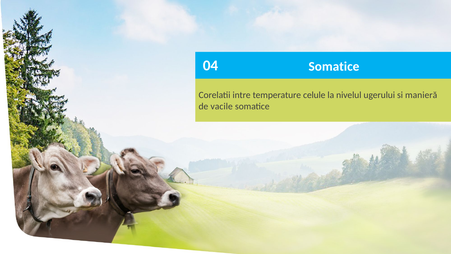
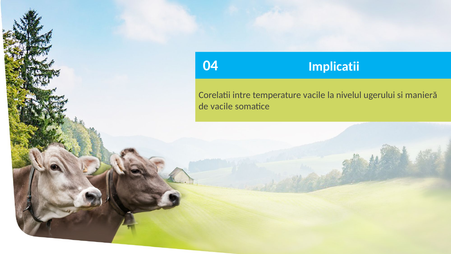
04 Somatice: Somatice -> Implicatii (334, 67)
temperature celule: celule -> vacile (314, 95)
